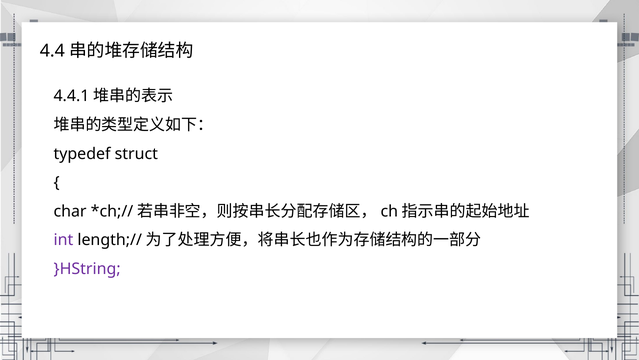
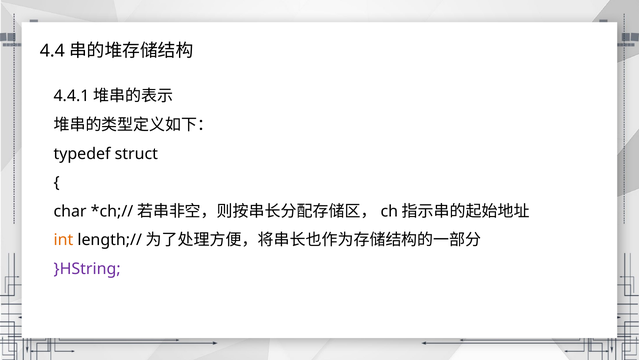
int colour: purple -> orange (63, 240)
